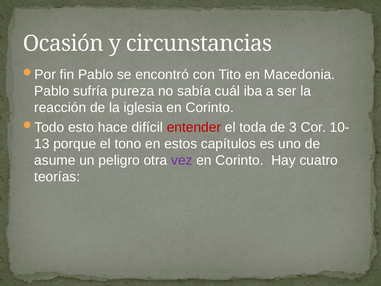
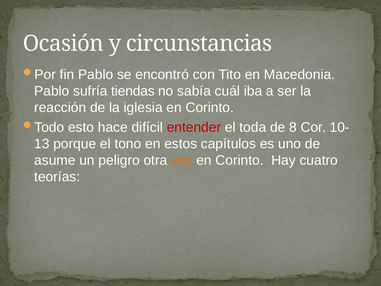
pureza: pureza -> tiendas (133, 91)
3: 3 -> 8 (293, 127)
vez colour: purple -> orange (182, 160)
